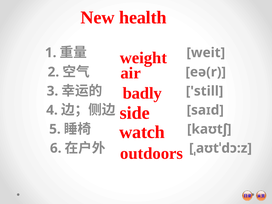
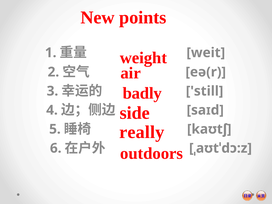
health: health -> points (143, 17)
watch: watch -> really (142, 132)
